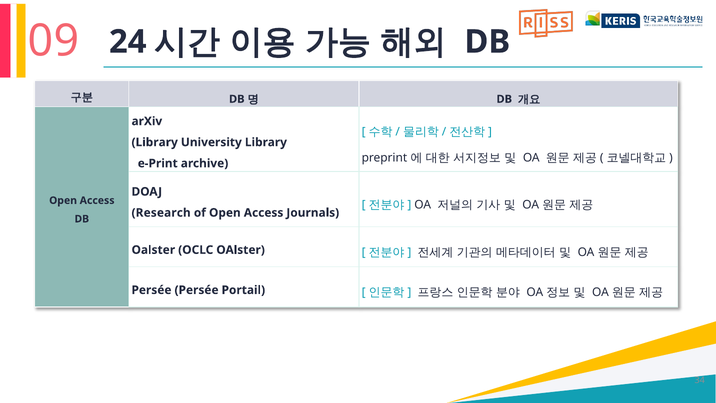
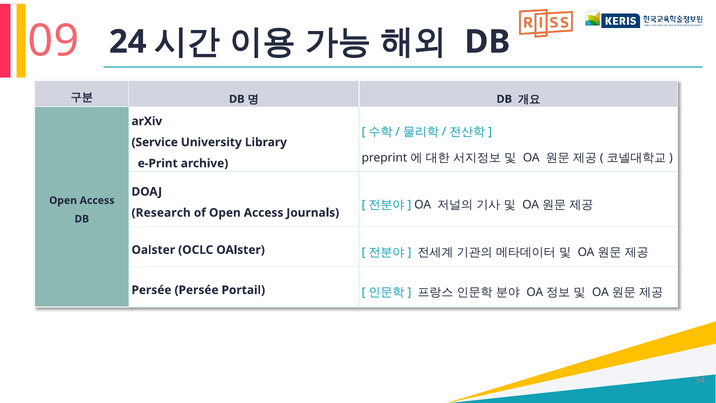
Library: Library -> Service (155, 142)
